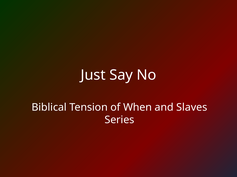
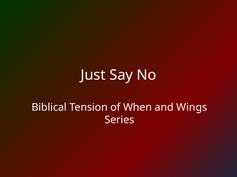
Slaves: Slaves -> Wings (192, 108)
